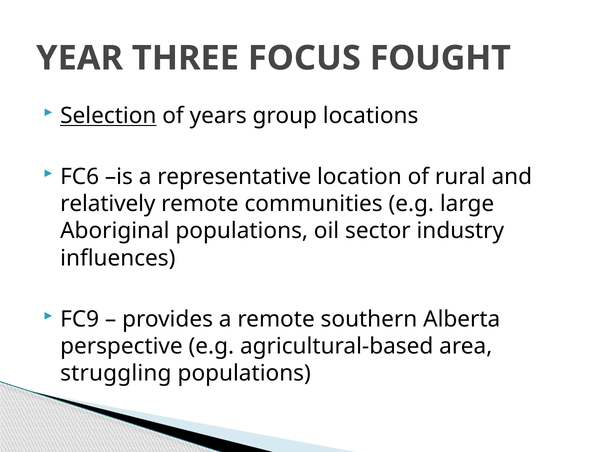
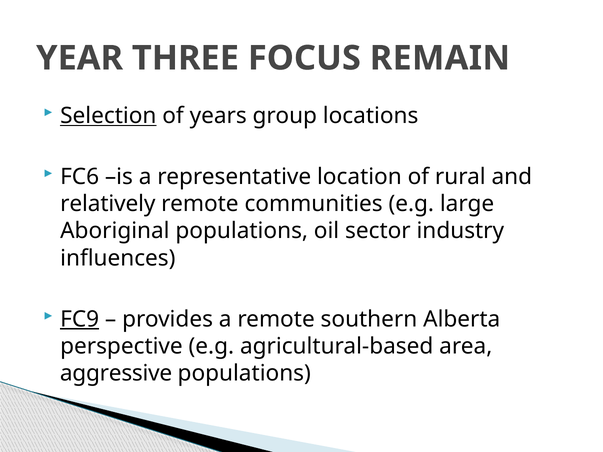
FOUGHT: FOUGHT -> REMAIN (440, 58)
FC9 underline: none -> present (80, 319)
struggling: struggling -> aggressive (116, 374)
